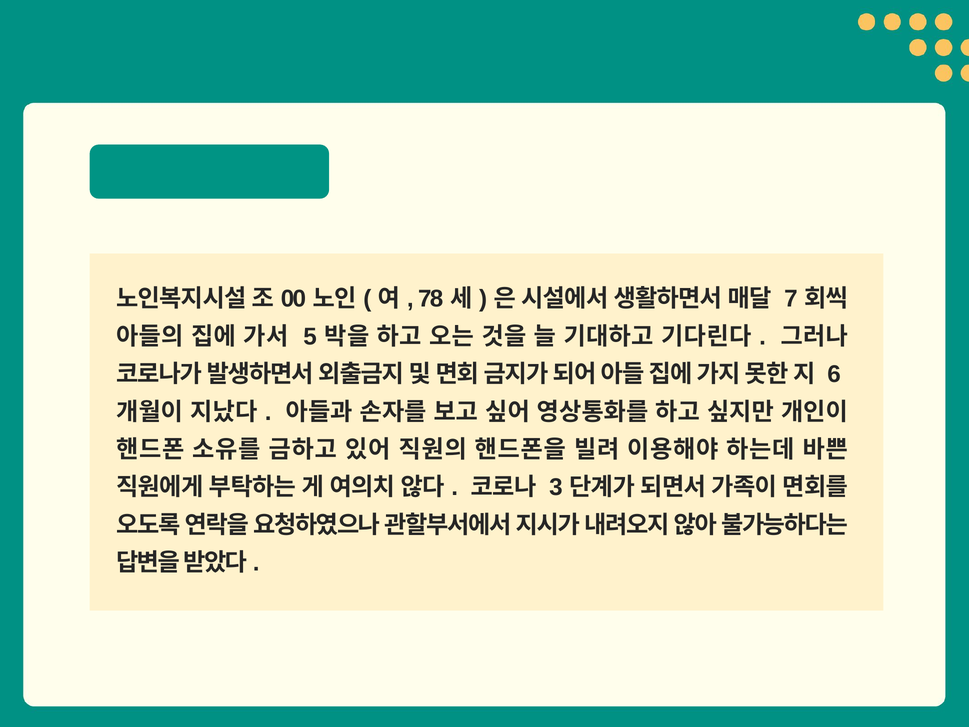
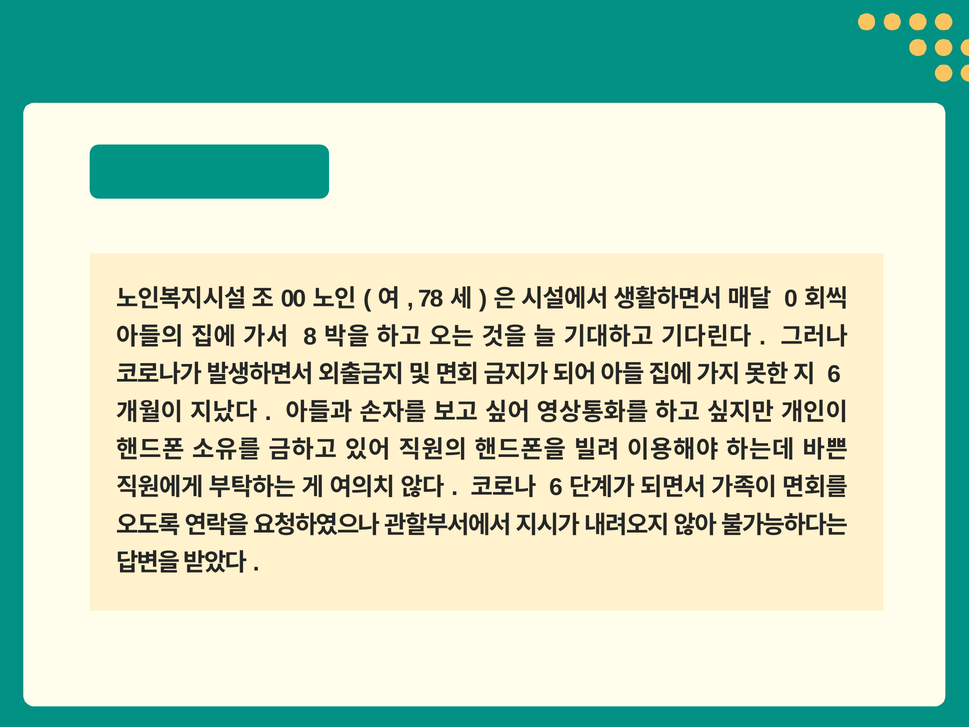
7: 7 -> 0 (791, 299)
5: 5 -> 8 (310, 336)
3: 3 -> 6 (556, 487)
